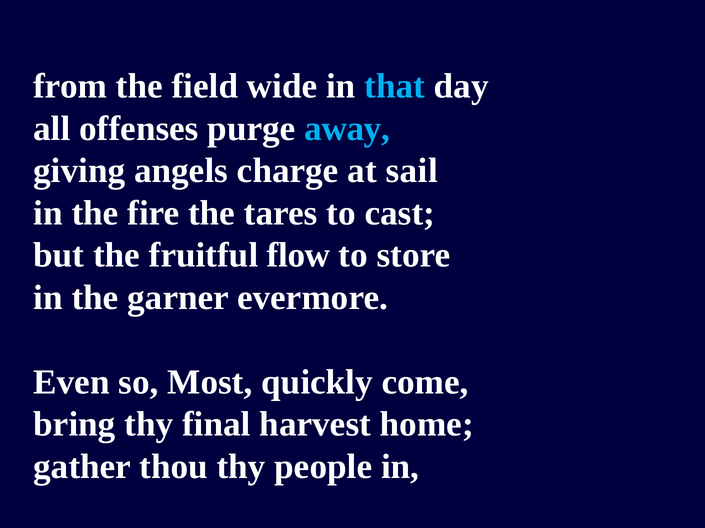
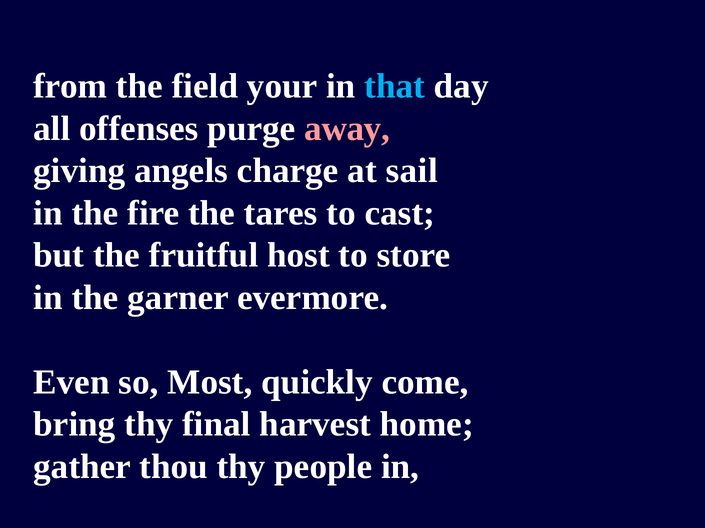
wide: wide -> your (282, 86)
away colour: light blue -> pink (347, 129)
flow: flow -> host (298, 256)
